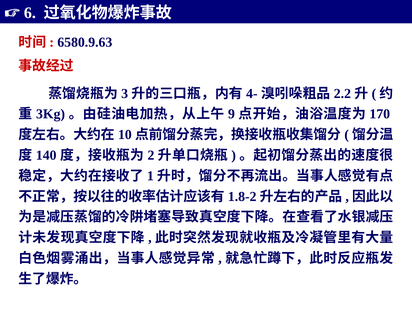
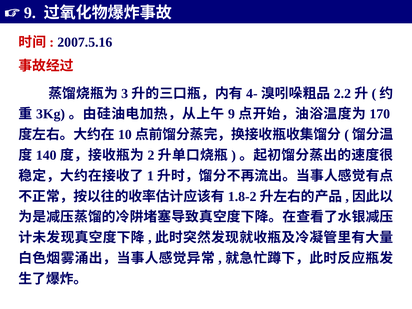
6: 6 -> 9 (30, 13)
6580.9.63: 6580.9.63 -> 2007.5.16 (85, 42)
